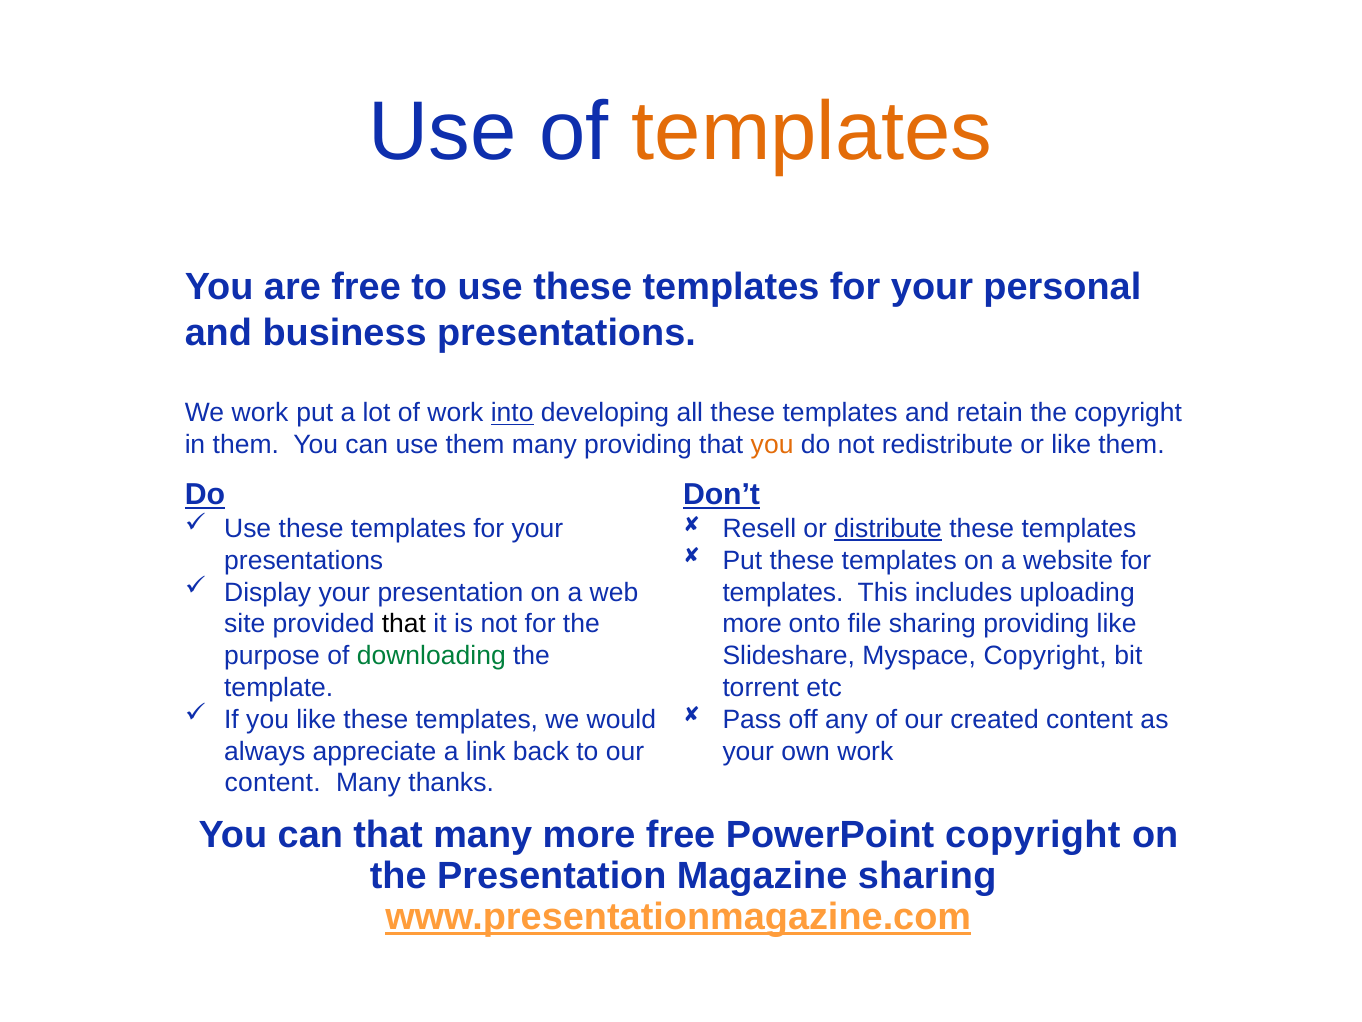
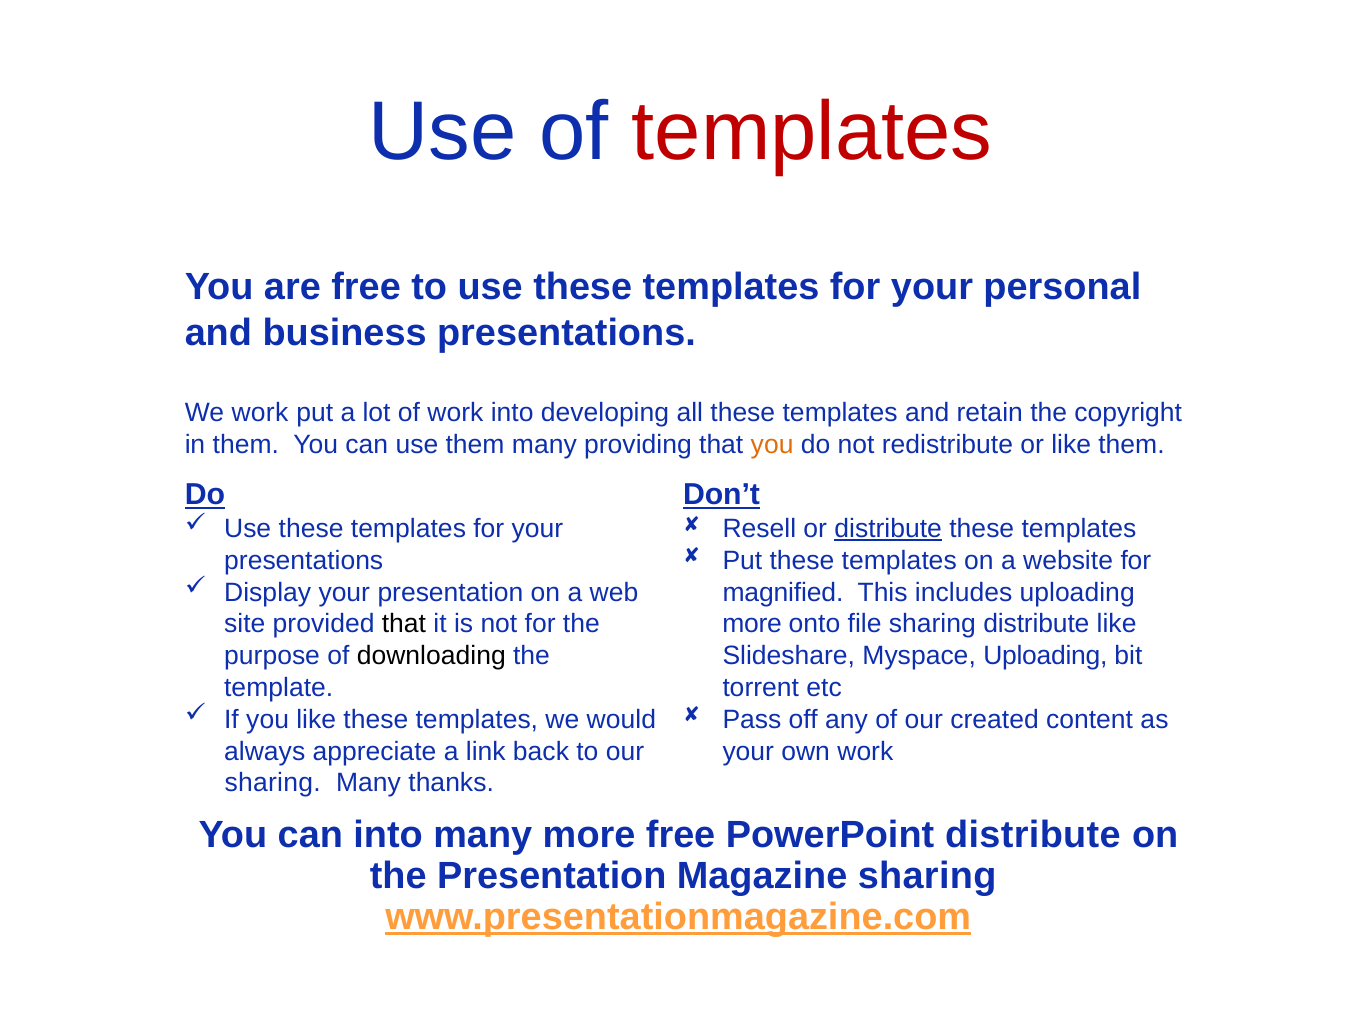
templates colour: orange -> red (812, 132)
into underline: present -> none (512, 413)
templates: templates -> magnified (783, 592)
sharing providing: providing -> distribute (1036, 624)
downloading colour: green -> black (431, 656)
Myspace Copyright: Copyright -> Uploading (1045, 656)
content: content -> sharing (273, 783)
can that: that -> into (388, 835)
PowerPoint copyright: copyright -> distribute (1033, 835)
